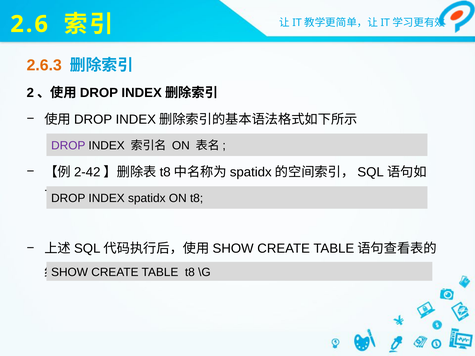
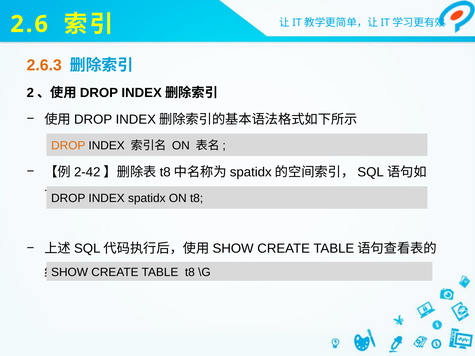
DROP colour: purple -> orange (68, 146)
